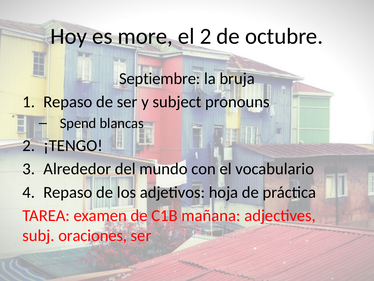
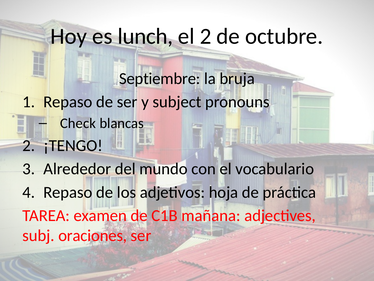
more: more -> lunch (145, 36)
Spend: Spend -> Check (78, 123)
